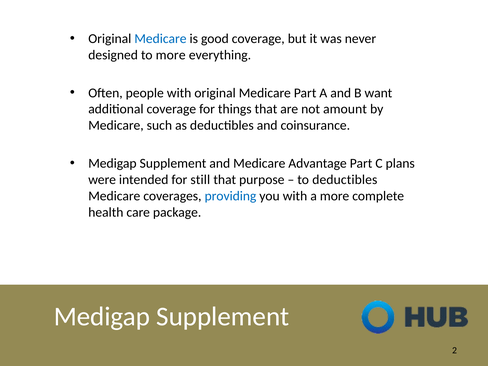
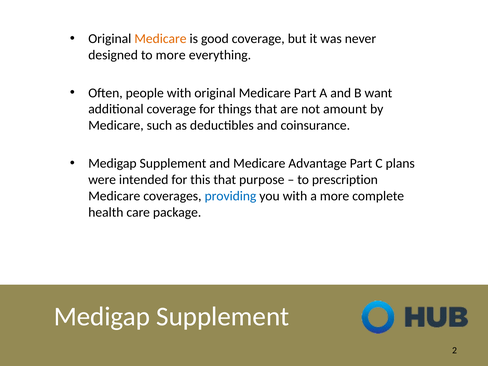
Medicare colour: blue -> orange (160, 39)
still: still -> this (200, 180)
to deductibles: deductibles -> prescription (345, 180)
